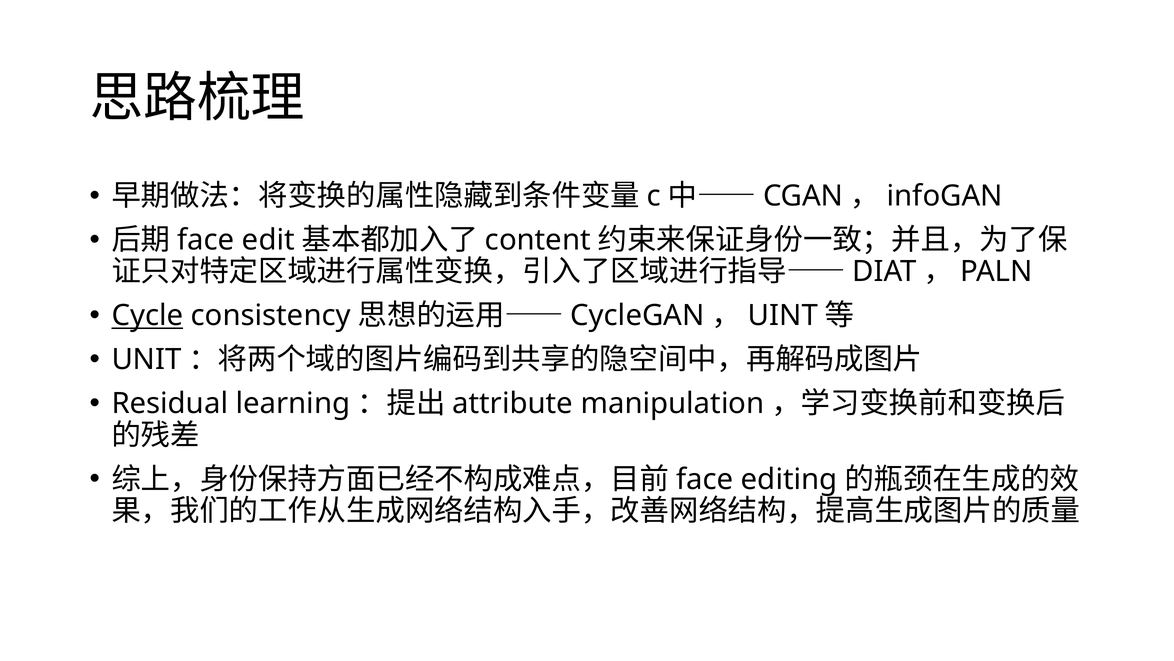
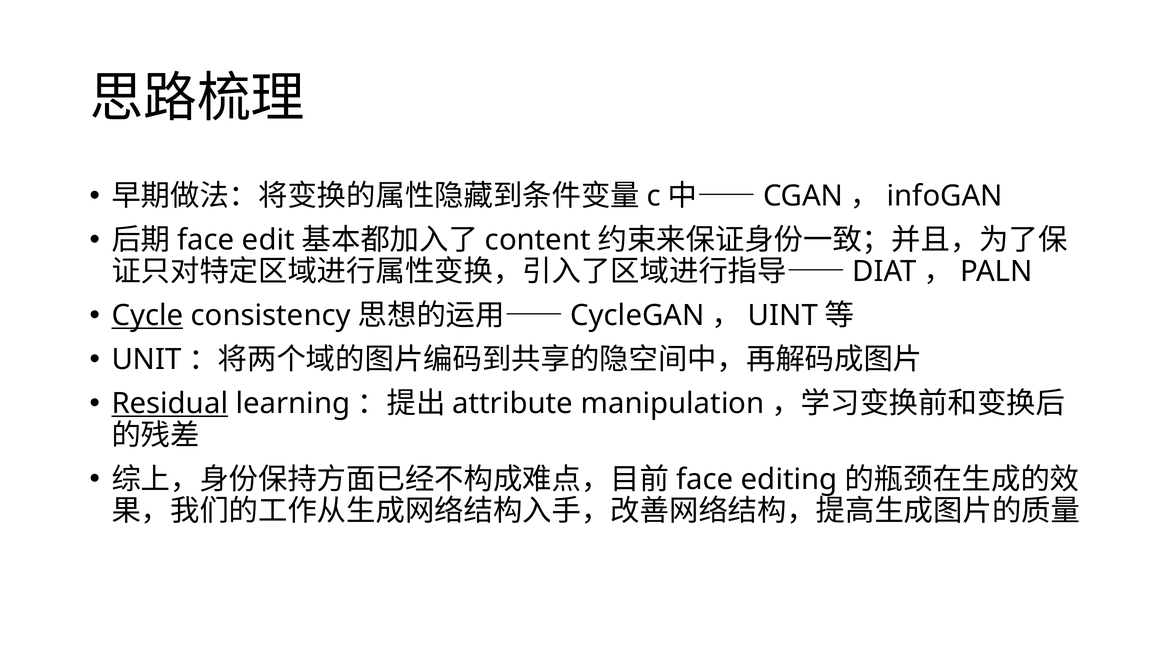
Residual underline: none -> present (170, 403)
